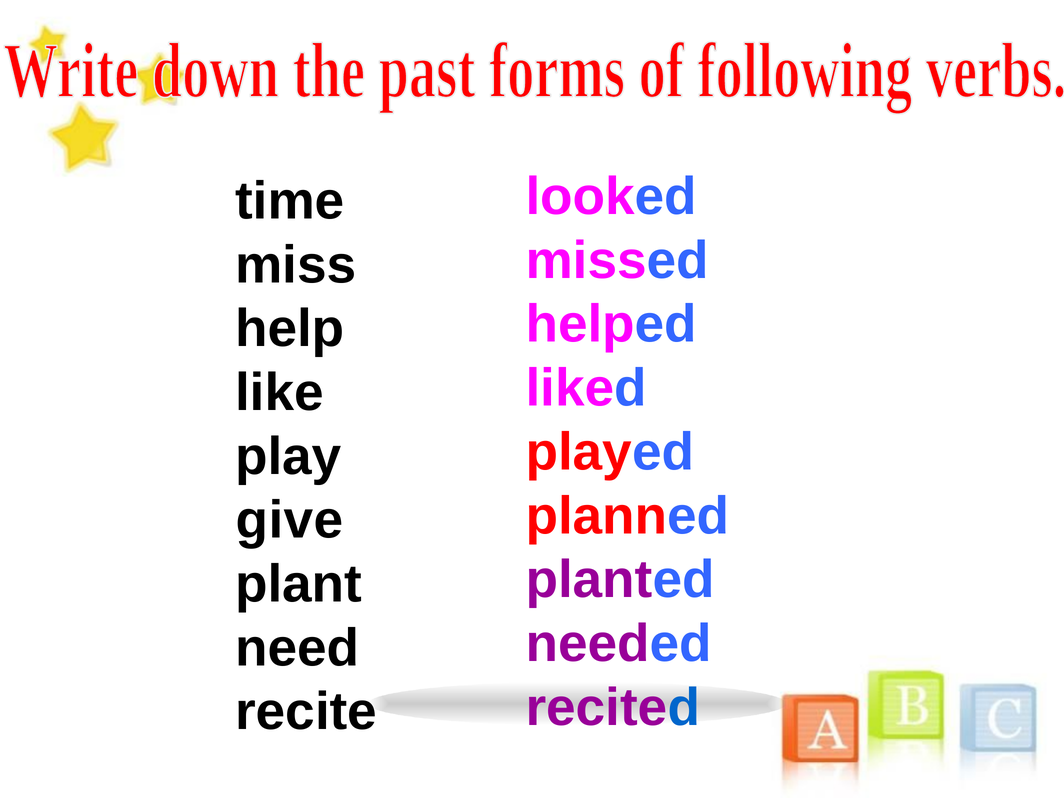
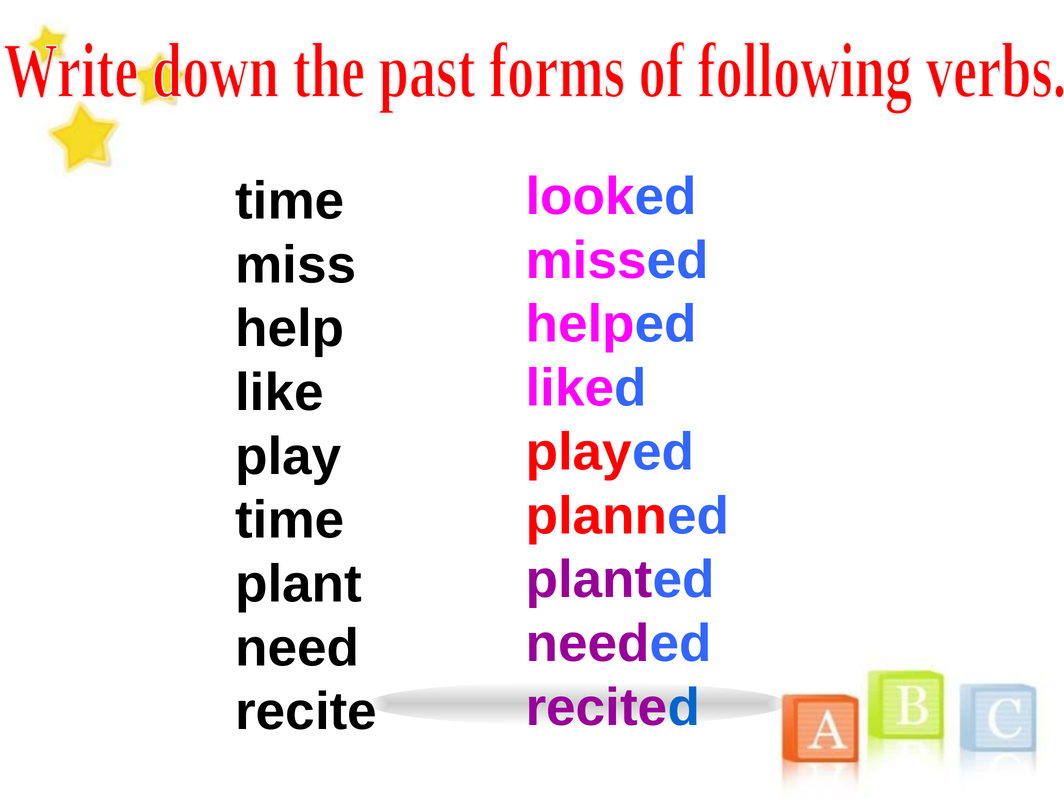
give: give -> time (290, 520)
